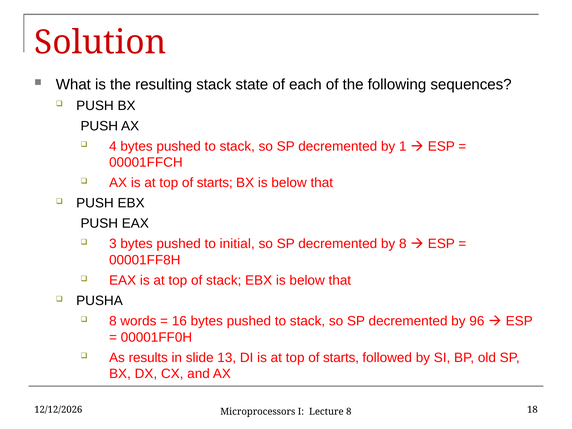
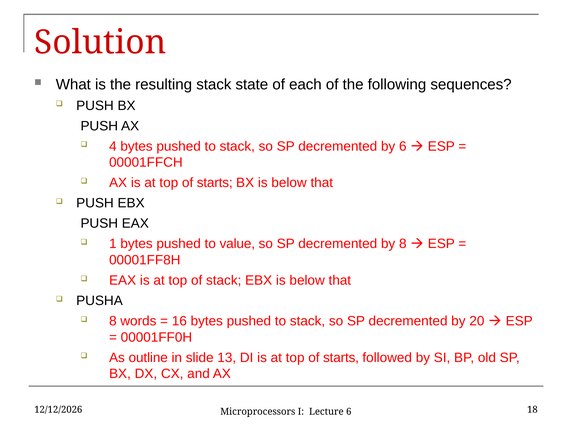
by 1: 1 -> 6 (403, 146)
3: 3 -> 1 (113, 244)
initial: initial -> value (237, 244)
96: 96 -> 20 (477, 321)
results: results -> outline (148, 358)
Lecture 8: 8 -> 6 (349, 412)
